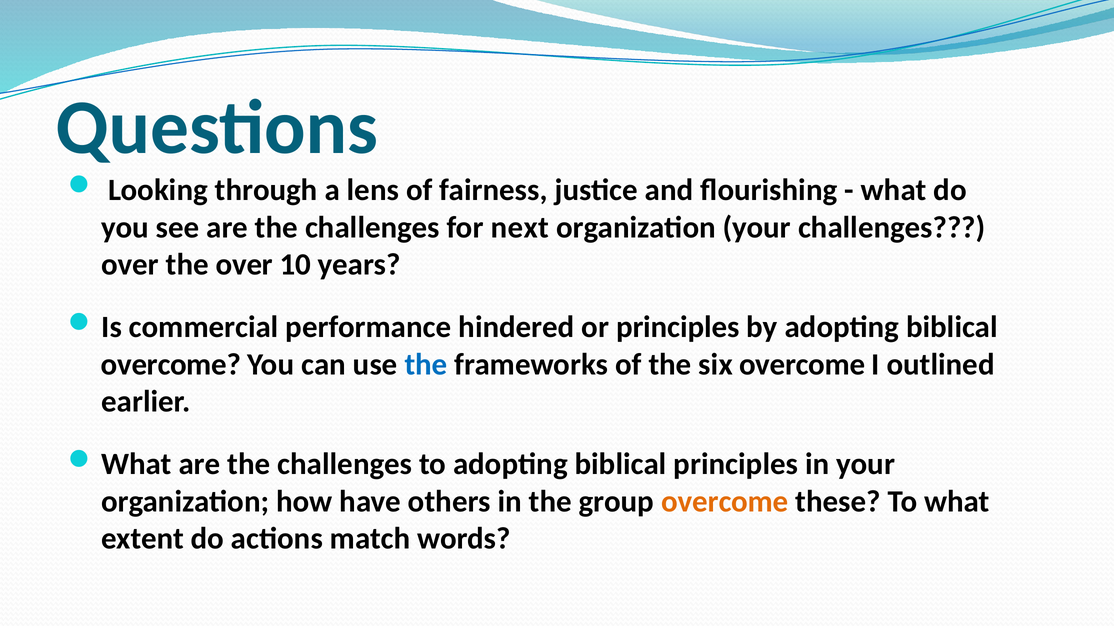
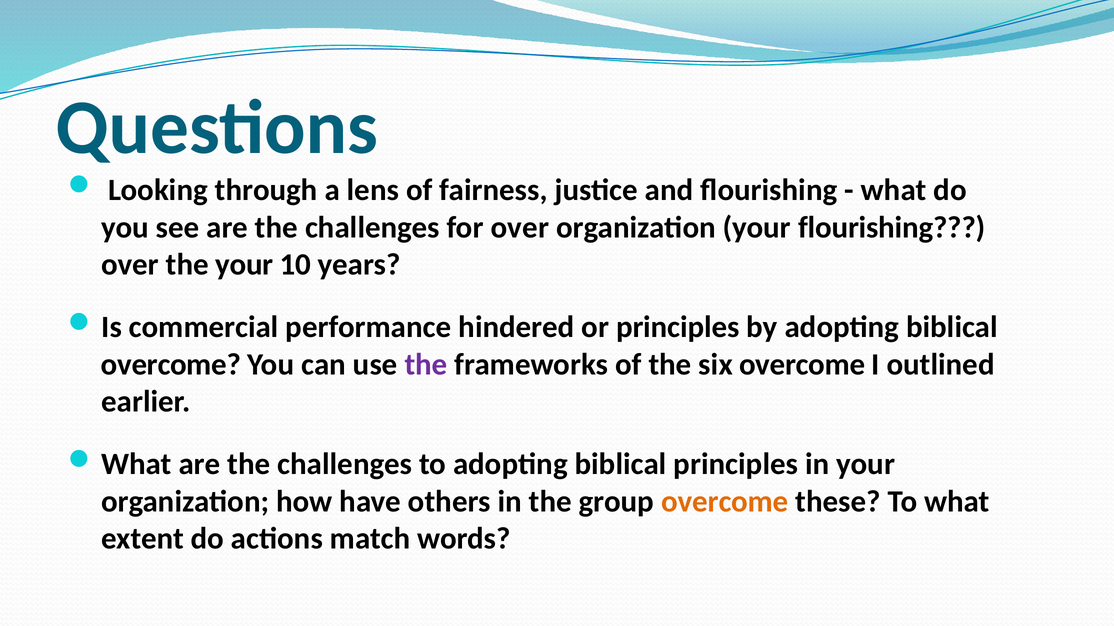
for next: next -> over (520, 228)
your challenges: challenges -> flourishing (892, 228)
the over: over -> your (244, 265)
the colour: blue -> purple (426, 365)
